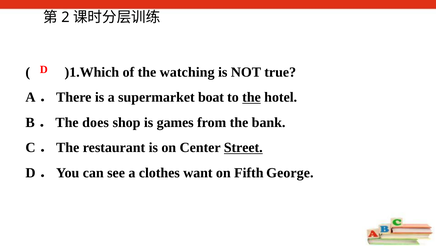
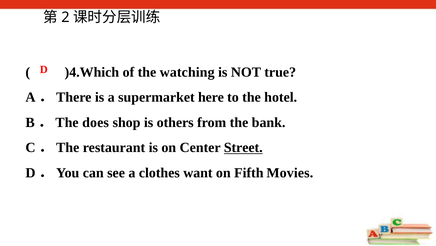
)1.Which: )1.Which -> )4.Which (92, 72)
boat: boat -> here (211, 97)
the underline: present -> none (252, 97)
games: games -> others (175, 122)
George: George -> Movies (290, 172)
